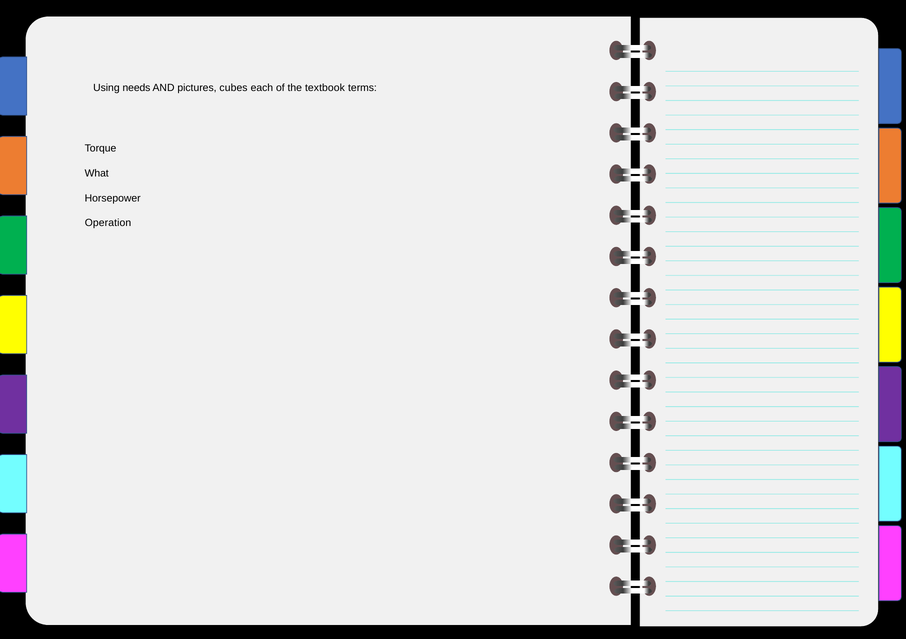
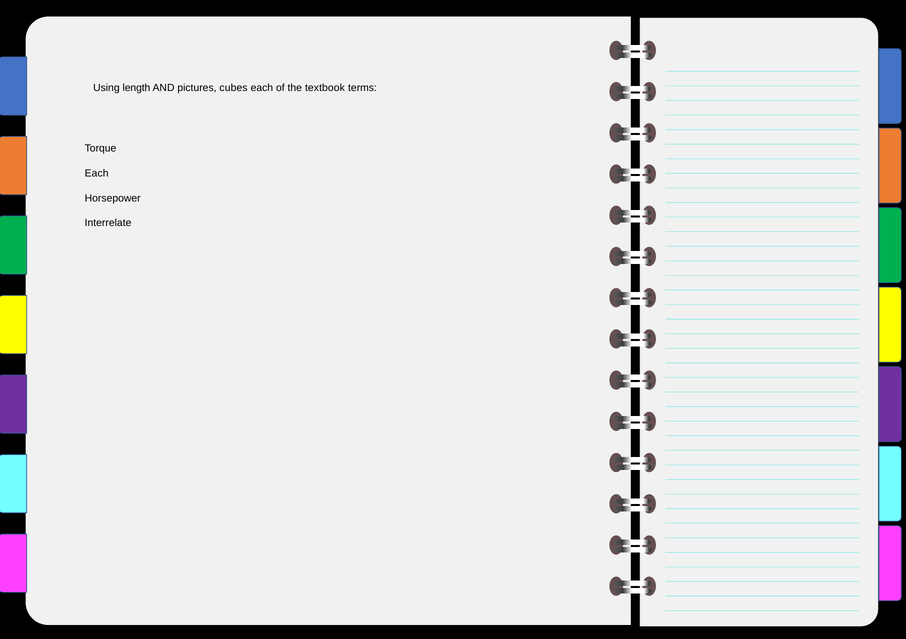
needs: needs -> length (136, 88)
What: What -> Each (97, 173)
Operation: Operation -> Interrelate (108, 223)
